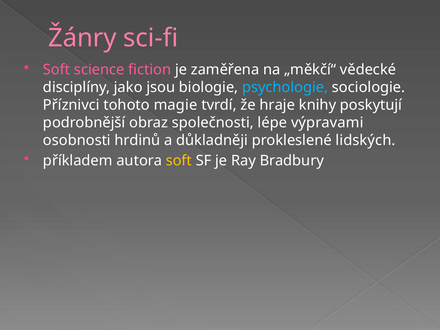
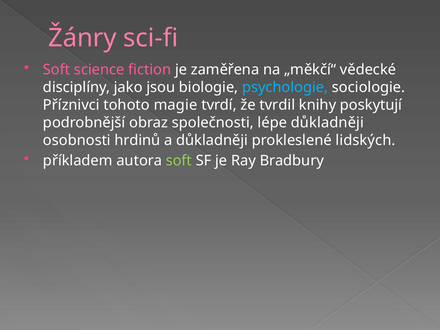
hraje: hraje -> tvrdil (277, 105)
lépe výpravami: výpravami -> důkladněji (327, 123)
soft colour: yellow -> light green (179, 161)
